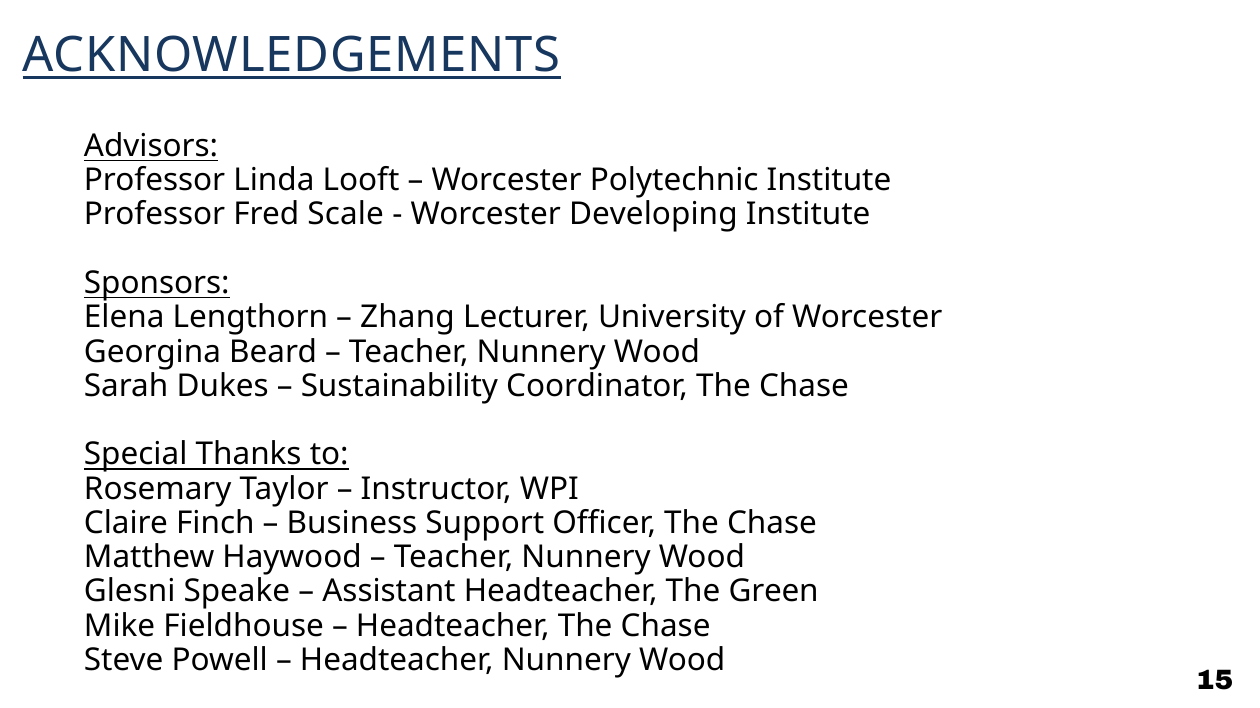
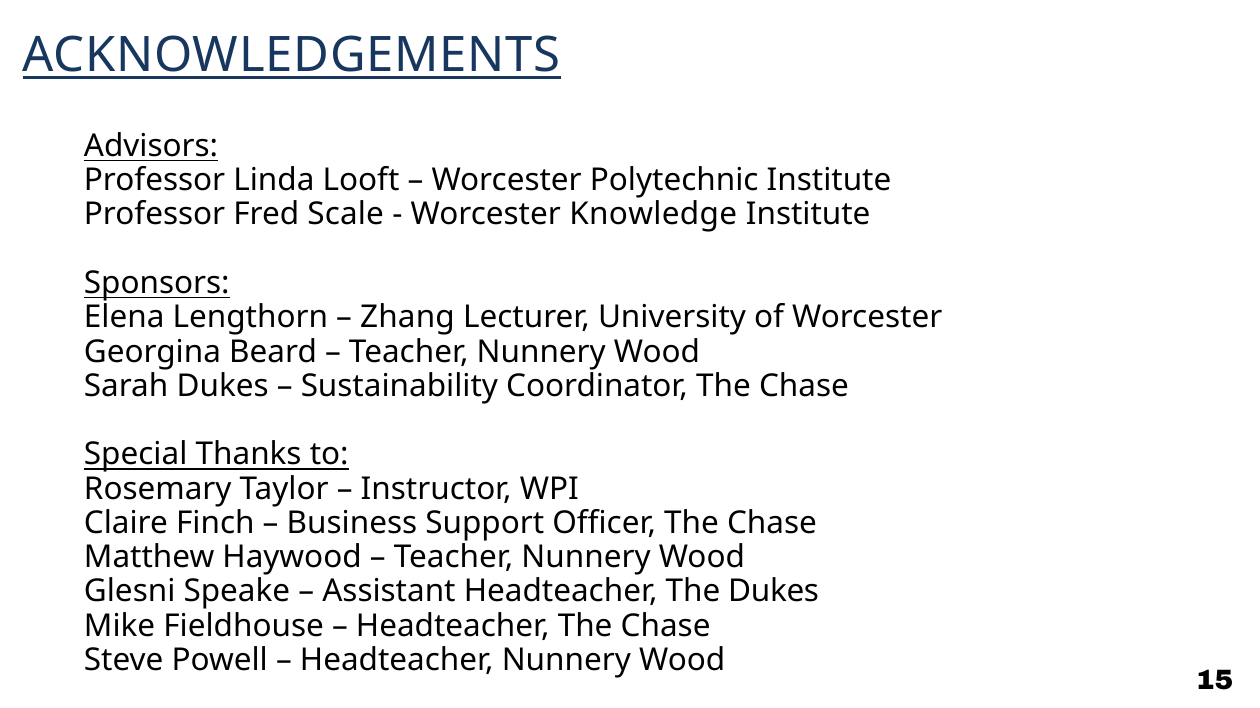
Developing: Developing -> Knowledge (653, 215)
The Green: Green -> Dukes (774, 592)
